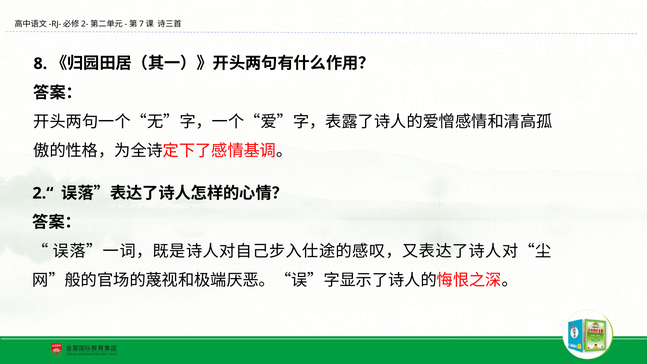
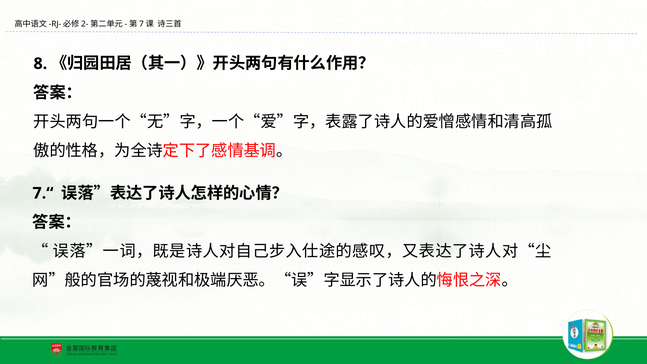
2.“: 2.“ -> 7.“ (43, 193)
